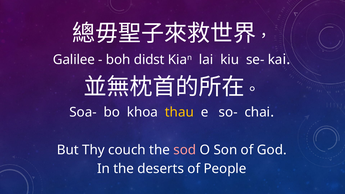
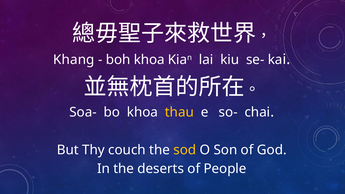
Galilee: Galilee -> Khang (74, 60)
boh didst: didst -> khoa (149, 60)
sod colour: pink -> yellow (185, 150)
